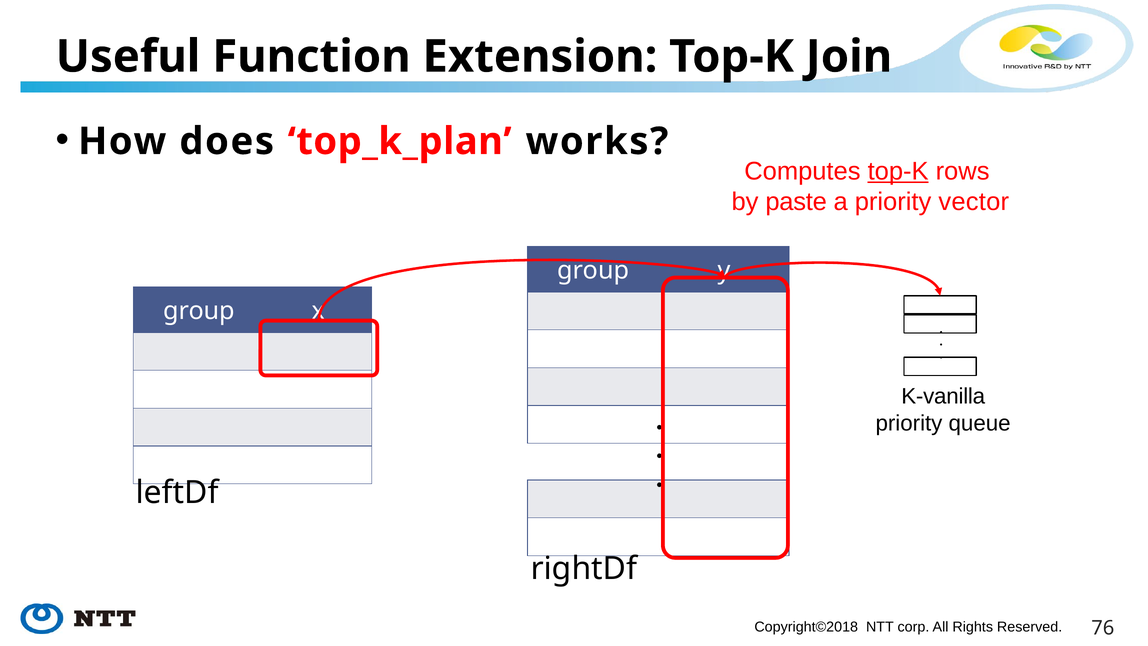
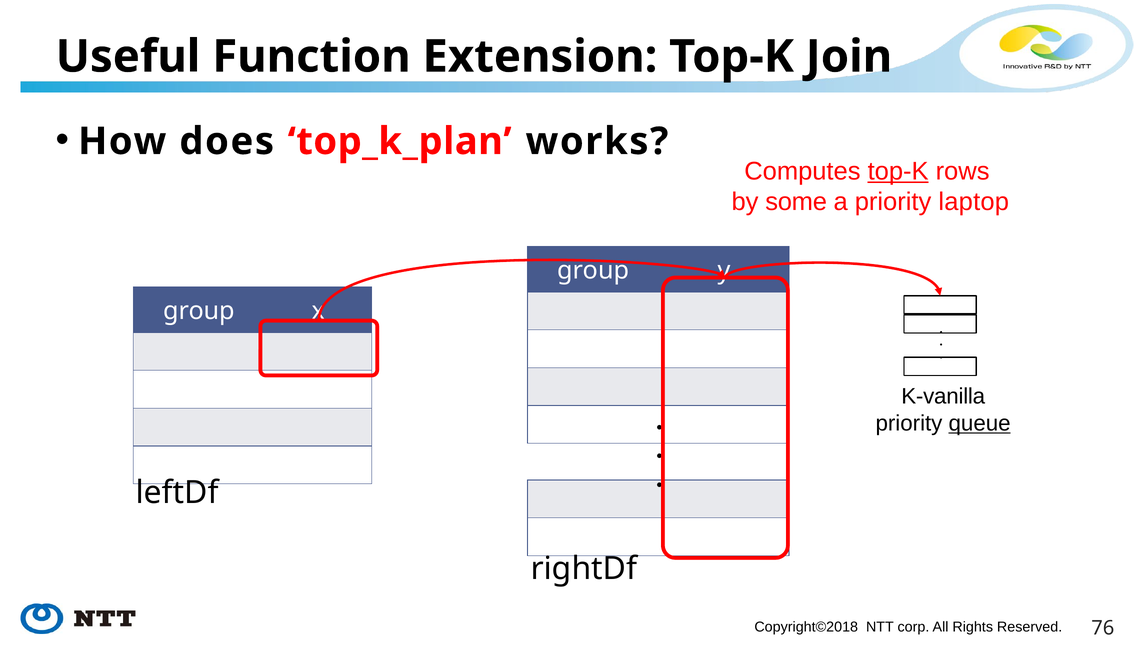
paste: paste -> some (796, 202)
vector: vector -> laptop (974, 202)
queue underline: none -> present (980, 423)
